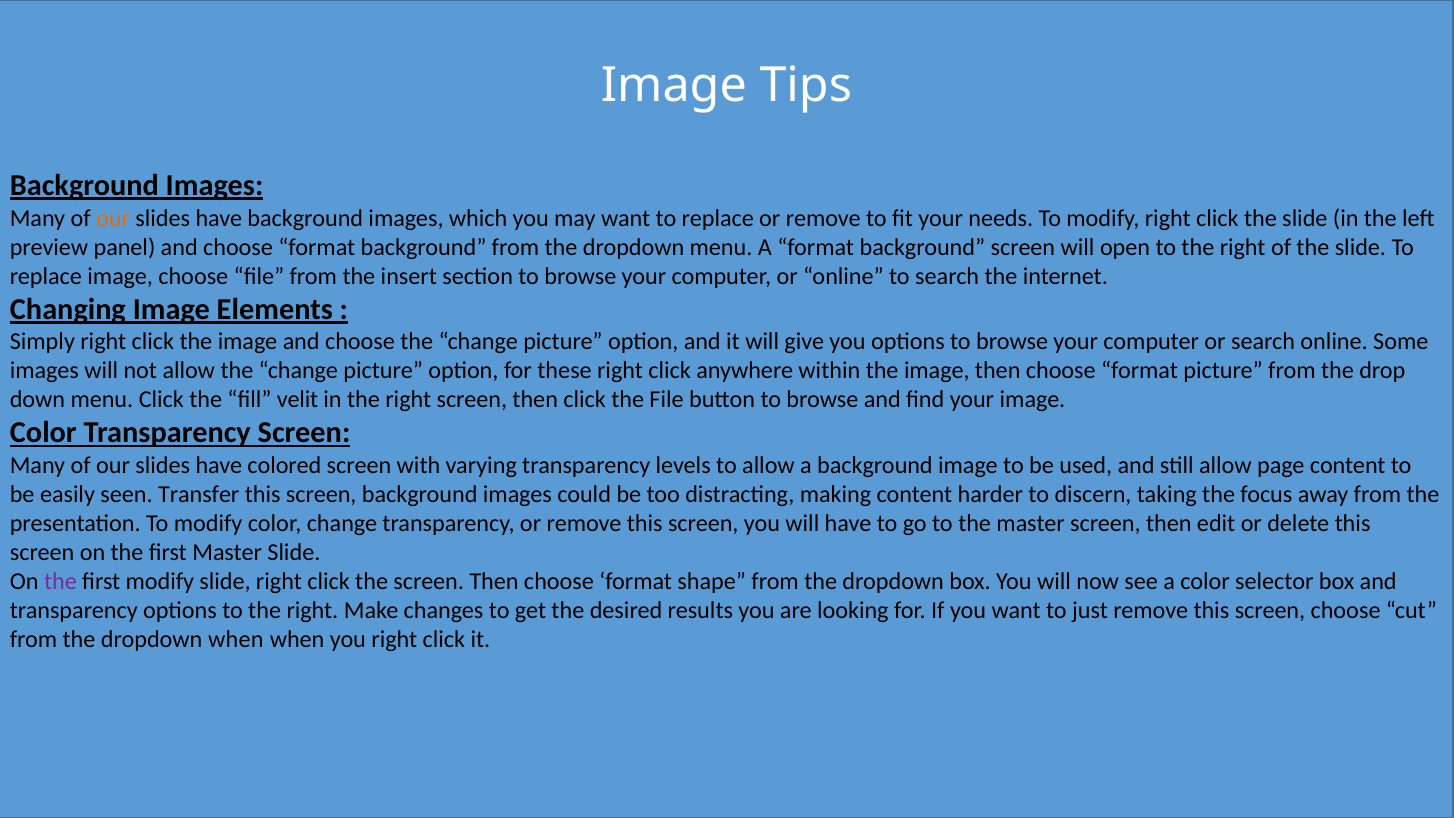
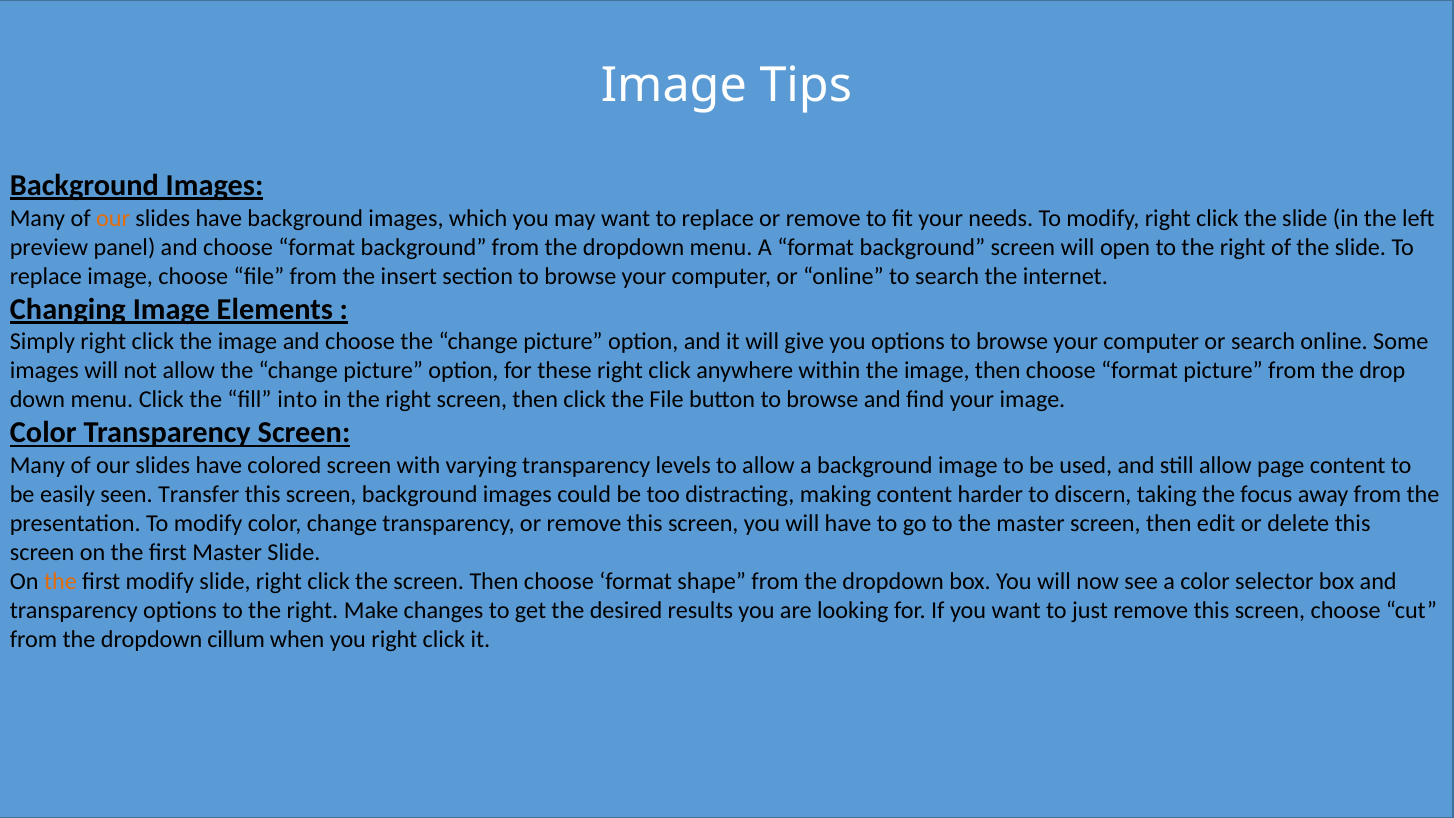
velit: velit -> into (297, 400)
the colour: purple -> orange (60, 581)
dropdown when: when -> cillum (236, 640)
